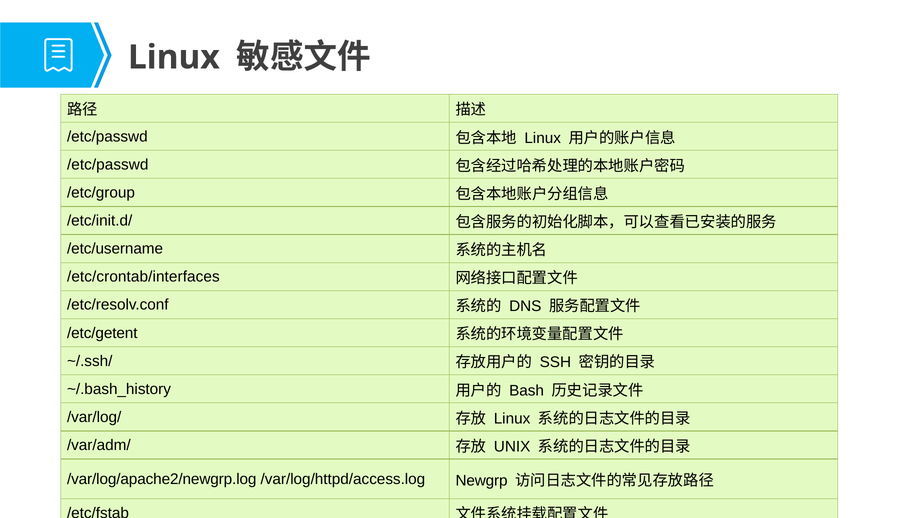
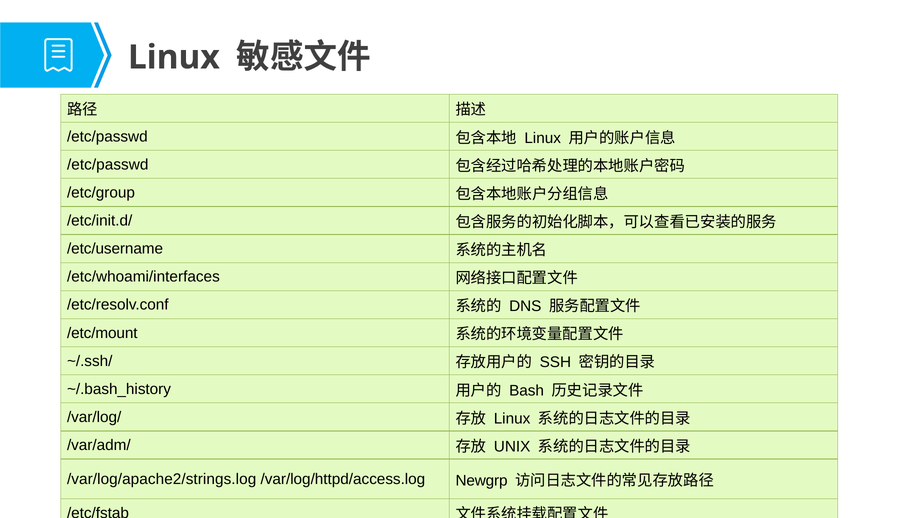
/etc/crontab/interfaces: /etc/crontab/interfaces -> /etc/whoami/interfaces (143, 277)
/etc/getent: /etc/getent -> /etc/mount (102, 333)
/var/log/apache2/newgrp.log: /var/log/apache2/newgrp.log -> /var/log/apache2/strings.log (162, 479)
